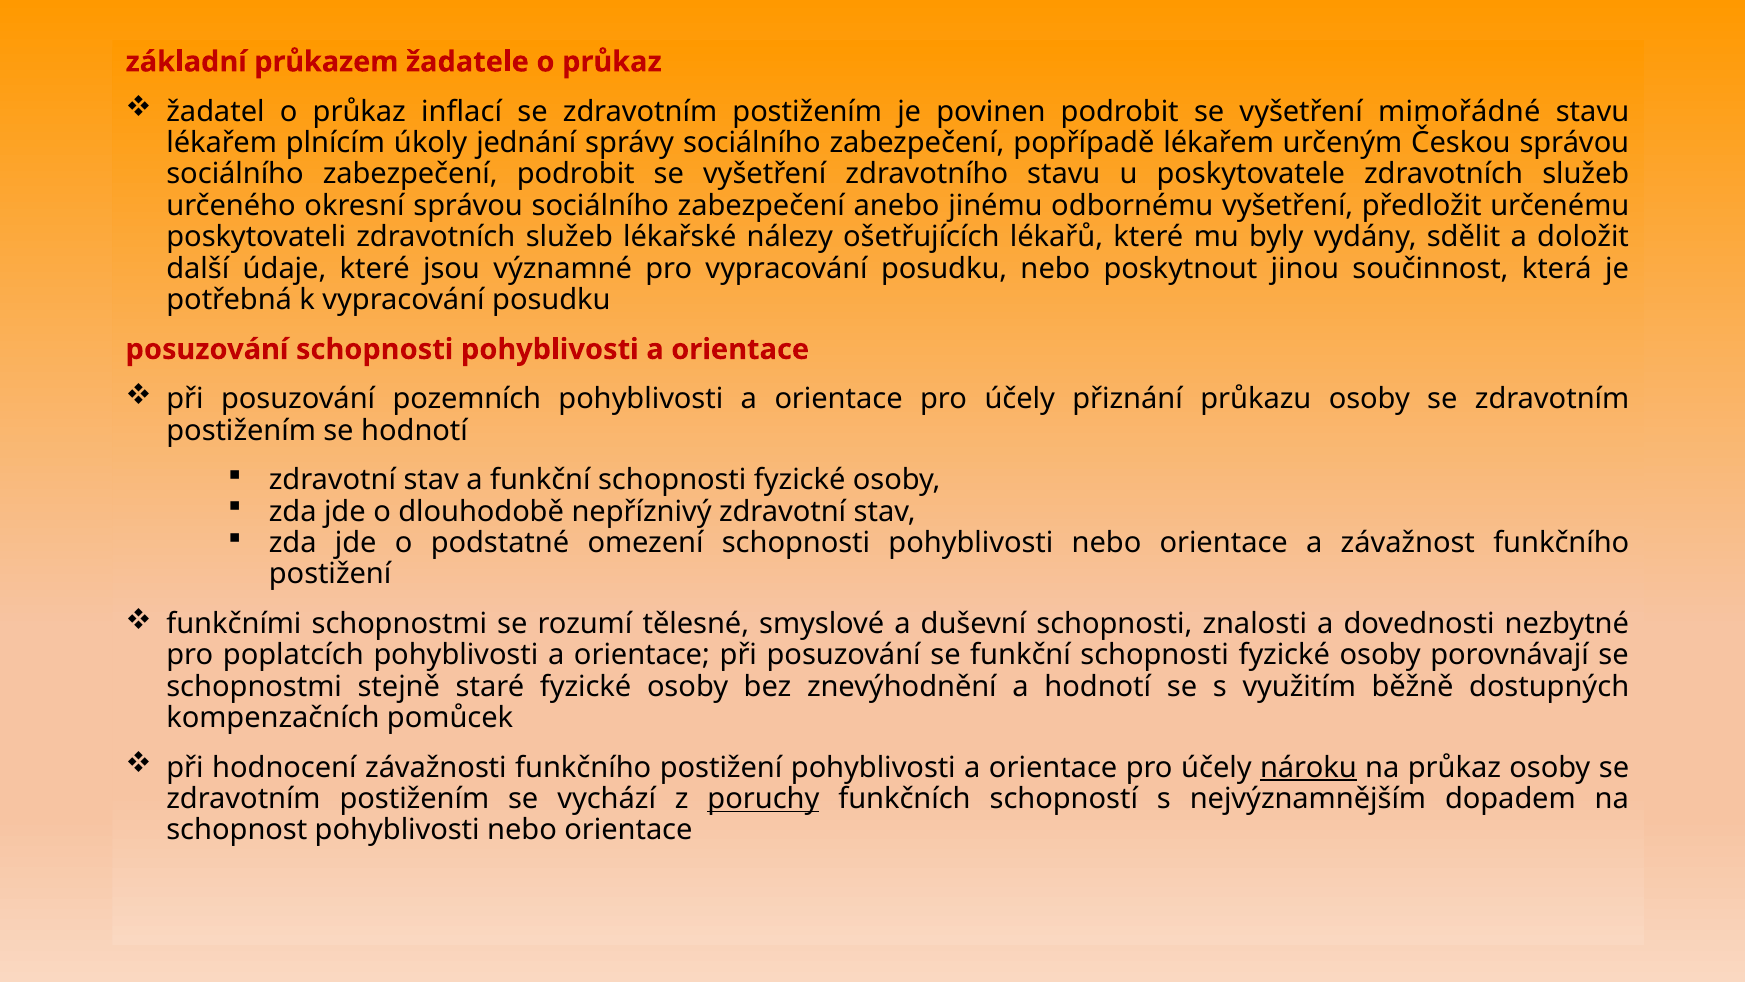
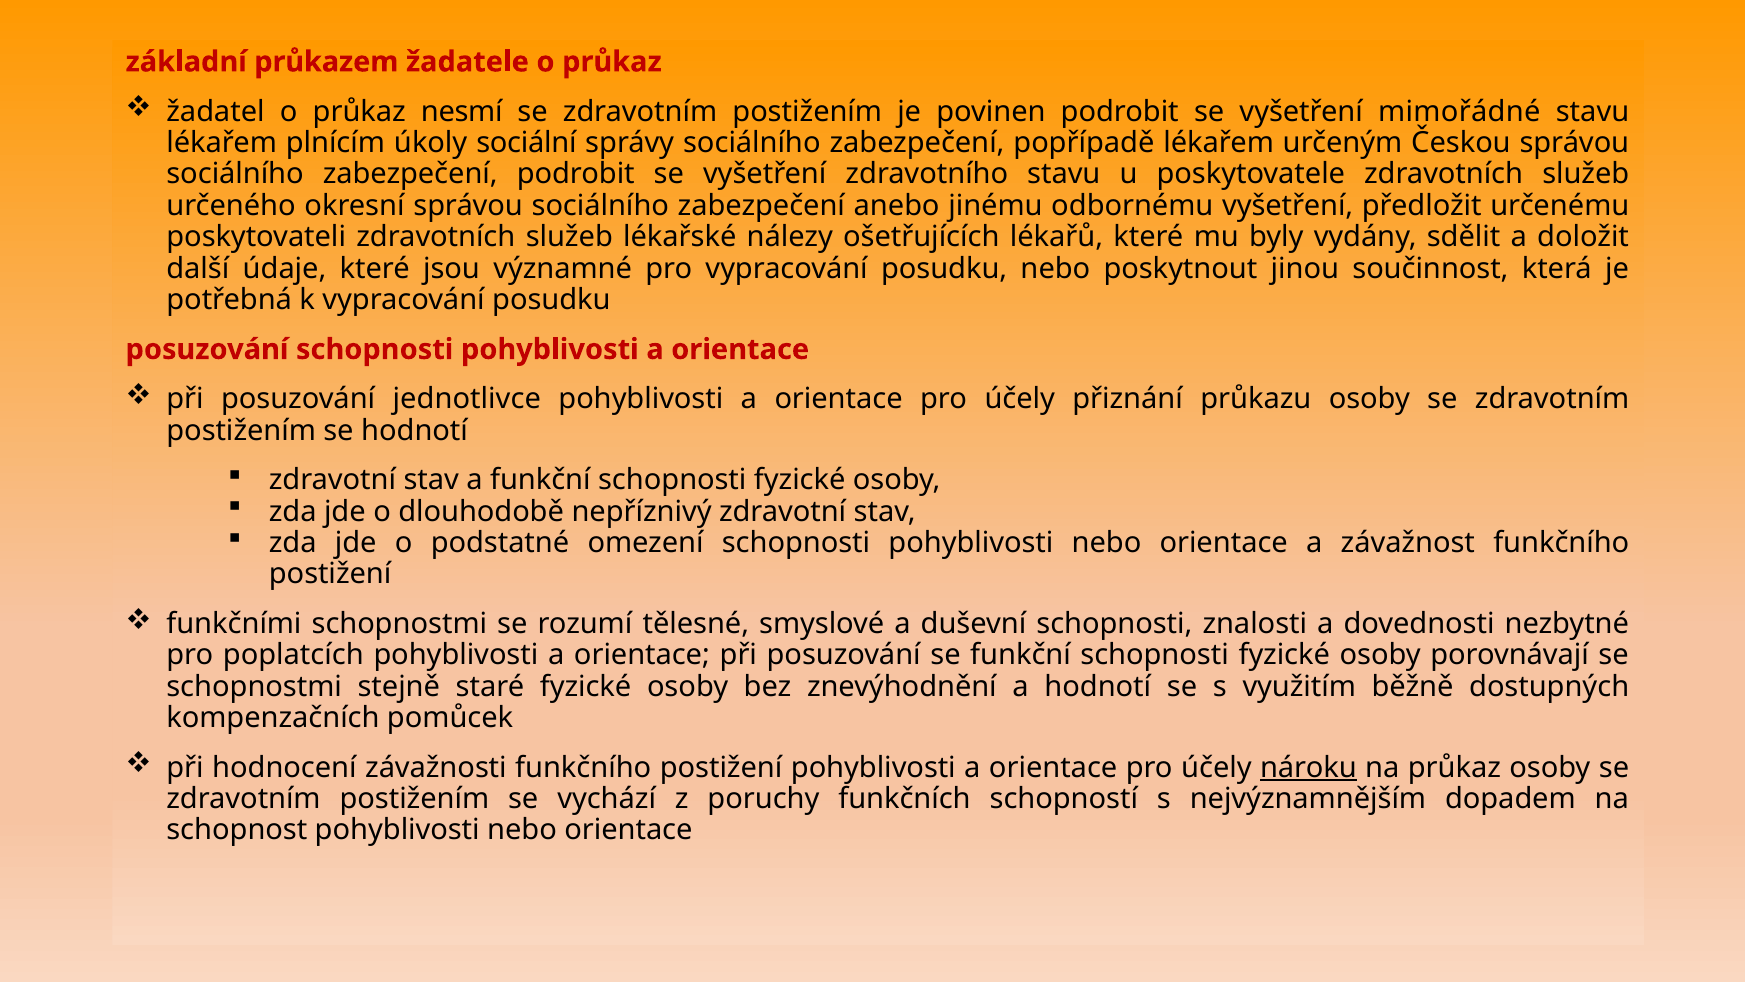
inflací: inflací -> nesmí (462, 111)
jednání: jednání -> sociální (526, 143)
pozemních: pozemních -> jednotlivce (467, 399)
poruchy underline: present -> none (763, 799)
